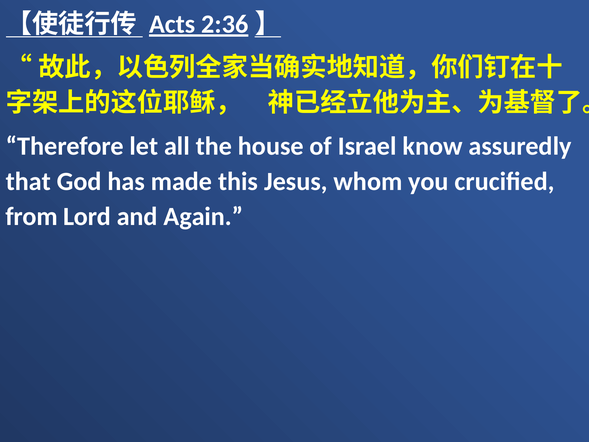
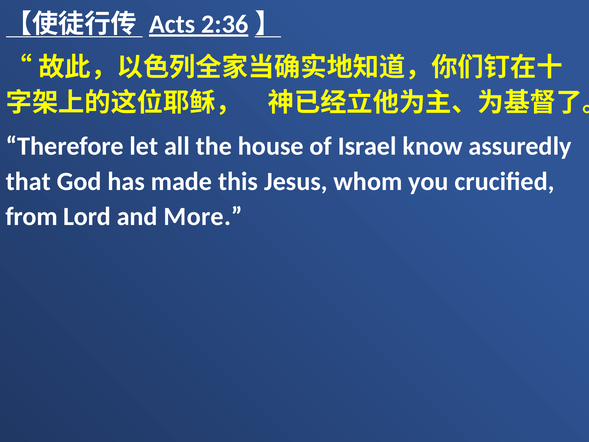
Again: Again -> More (203, 217)
